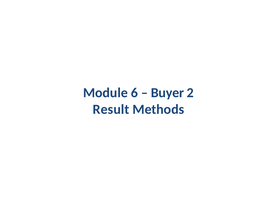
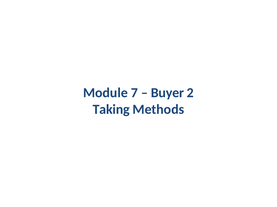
6: 6 -> 7 (134, 93)
Result: Result -> Taking (111, 110)
